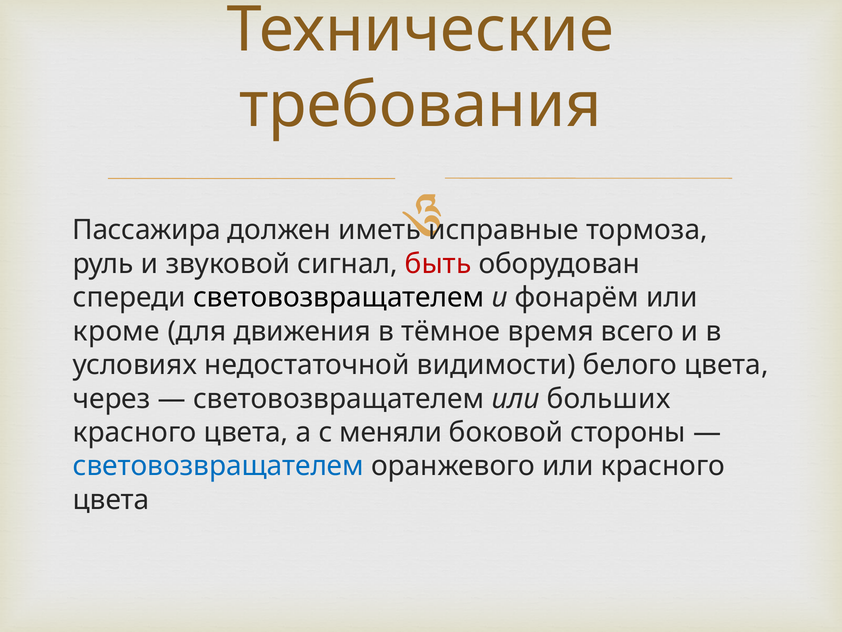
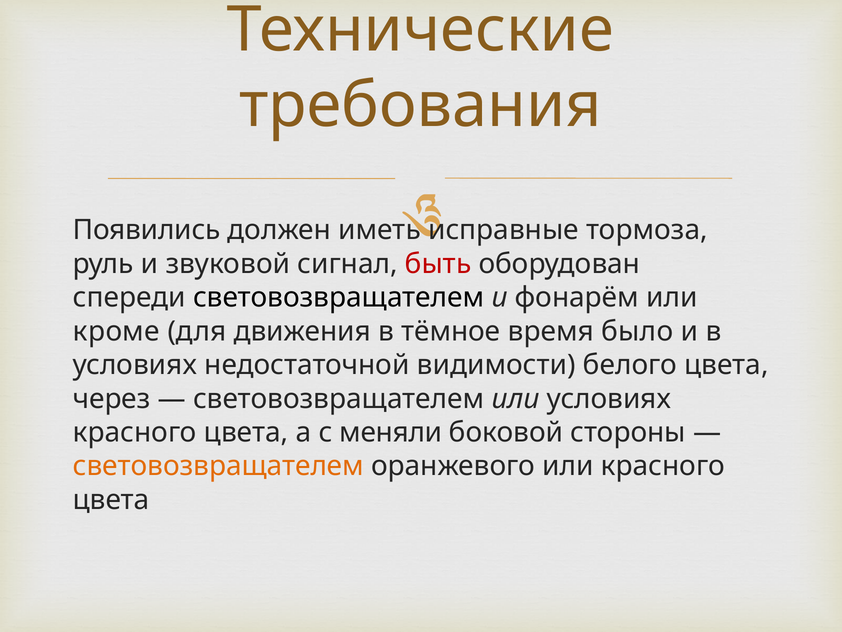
Пассажира: Пассажира -> Появились (147, 230)
всего: всего -> было (637, 331)
или больших: больших -> условиях (609, 398)
световозвращателем colour: blue -> orange (218, 466)
